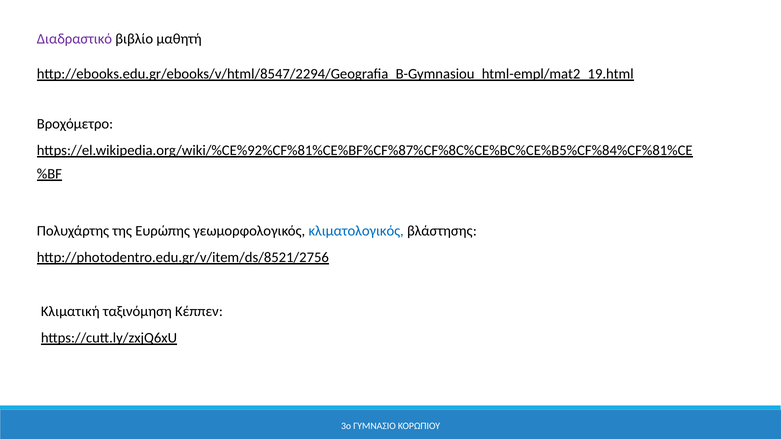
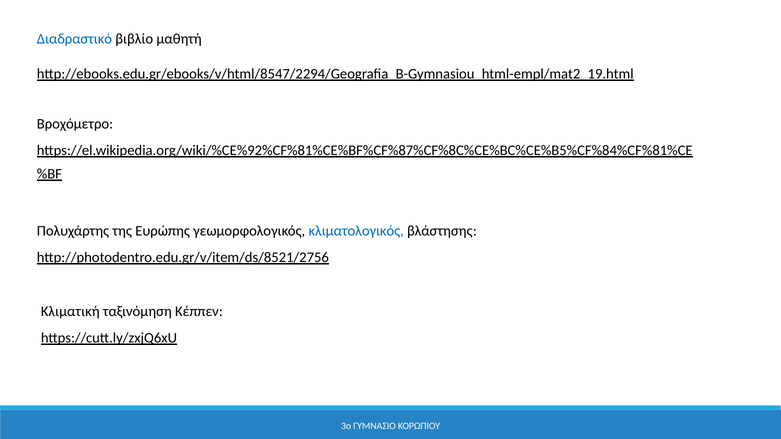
Διαδραστικό colour: purple -> blue (74, 39)
